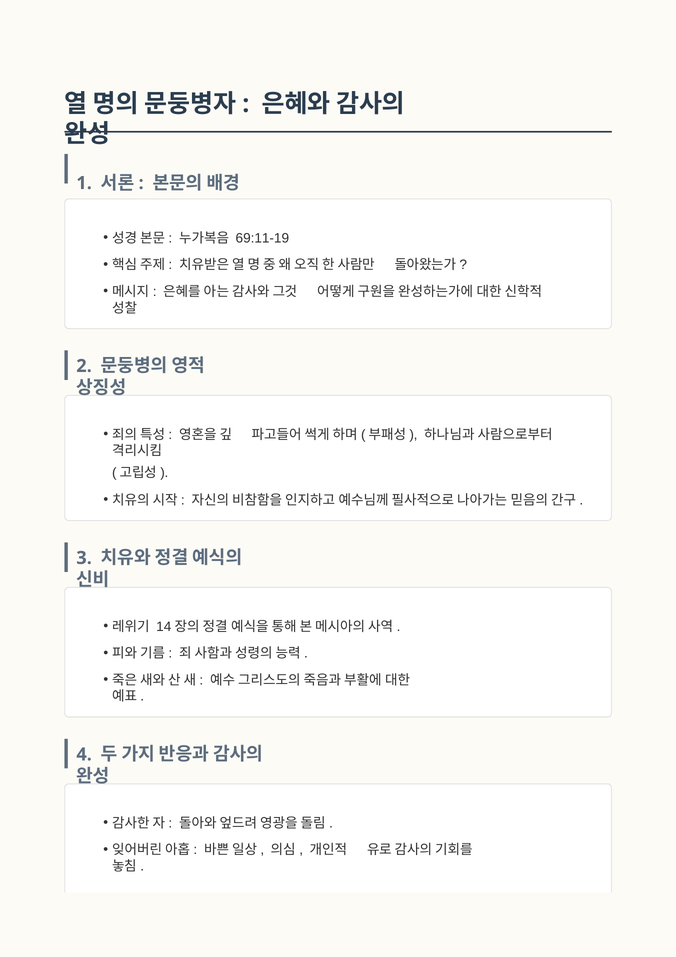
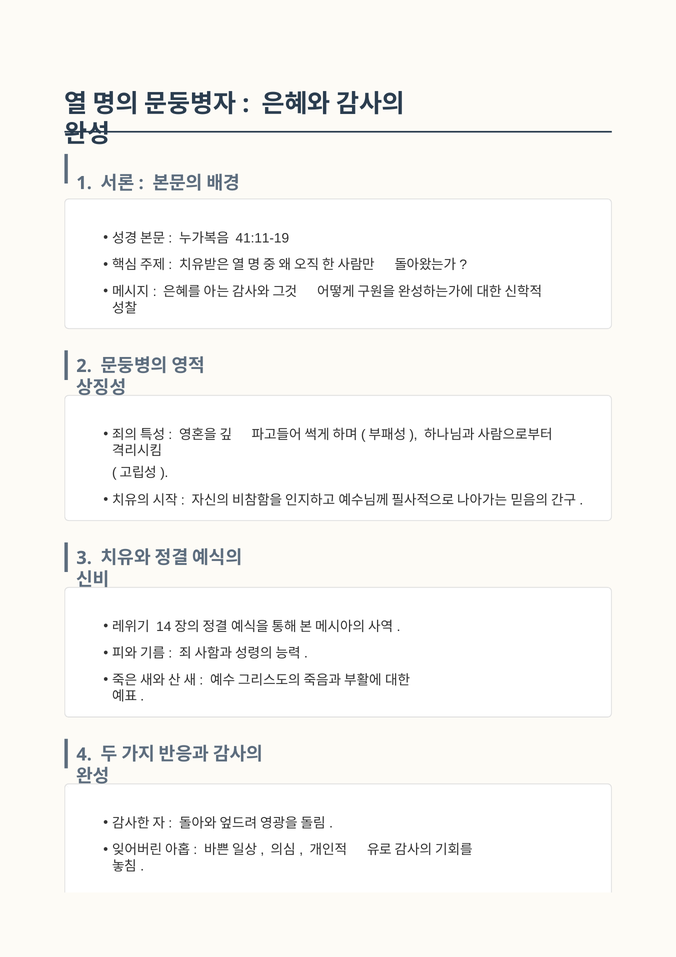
69:11-19: 69:11-19 -> 41:11-19 (262, 238)
